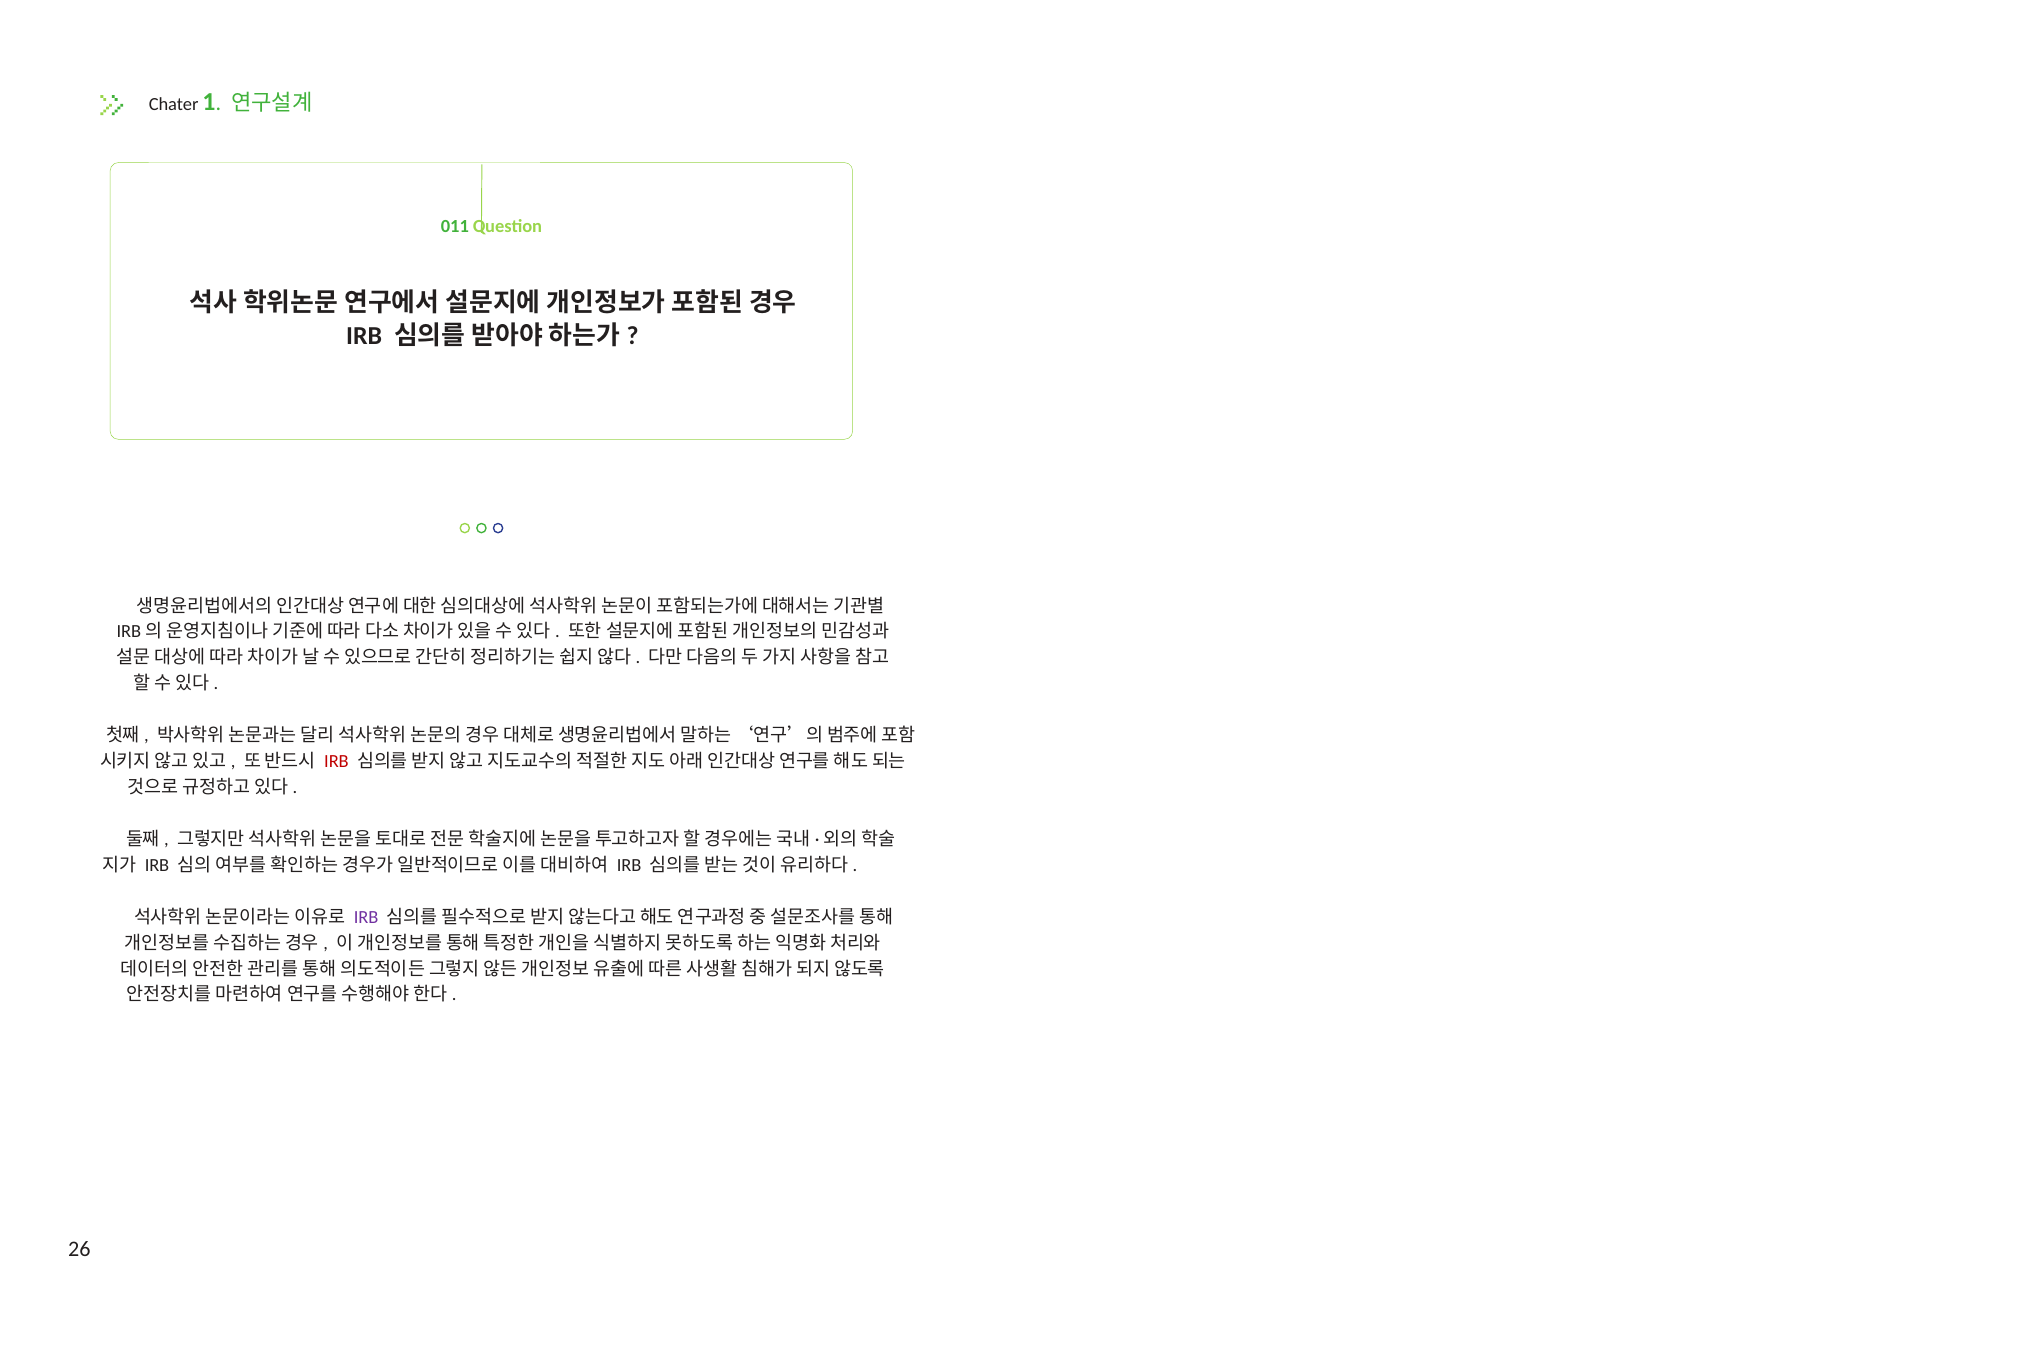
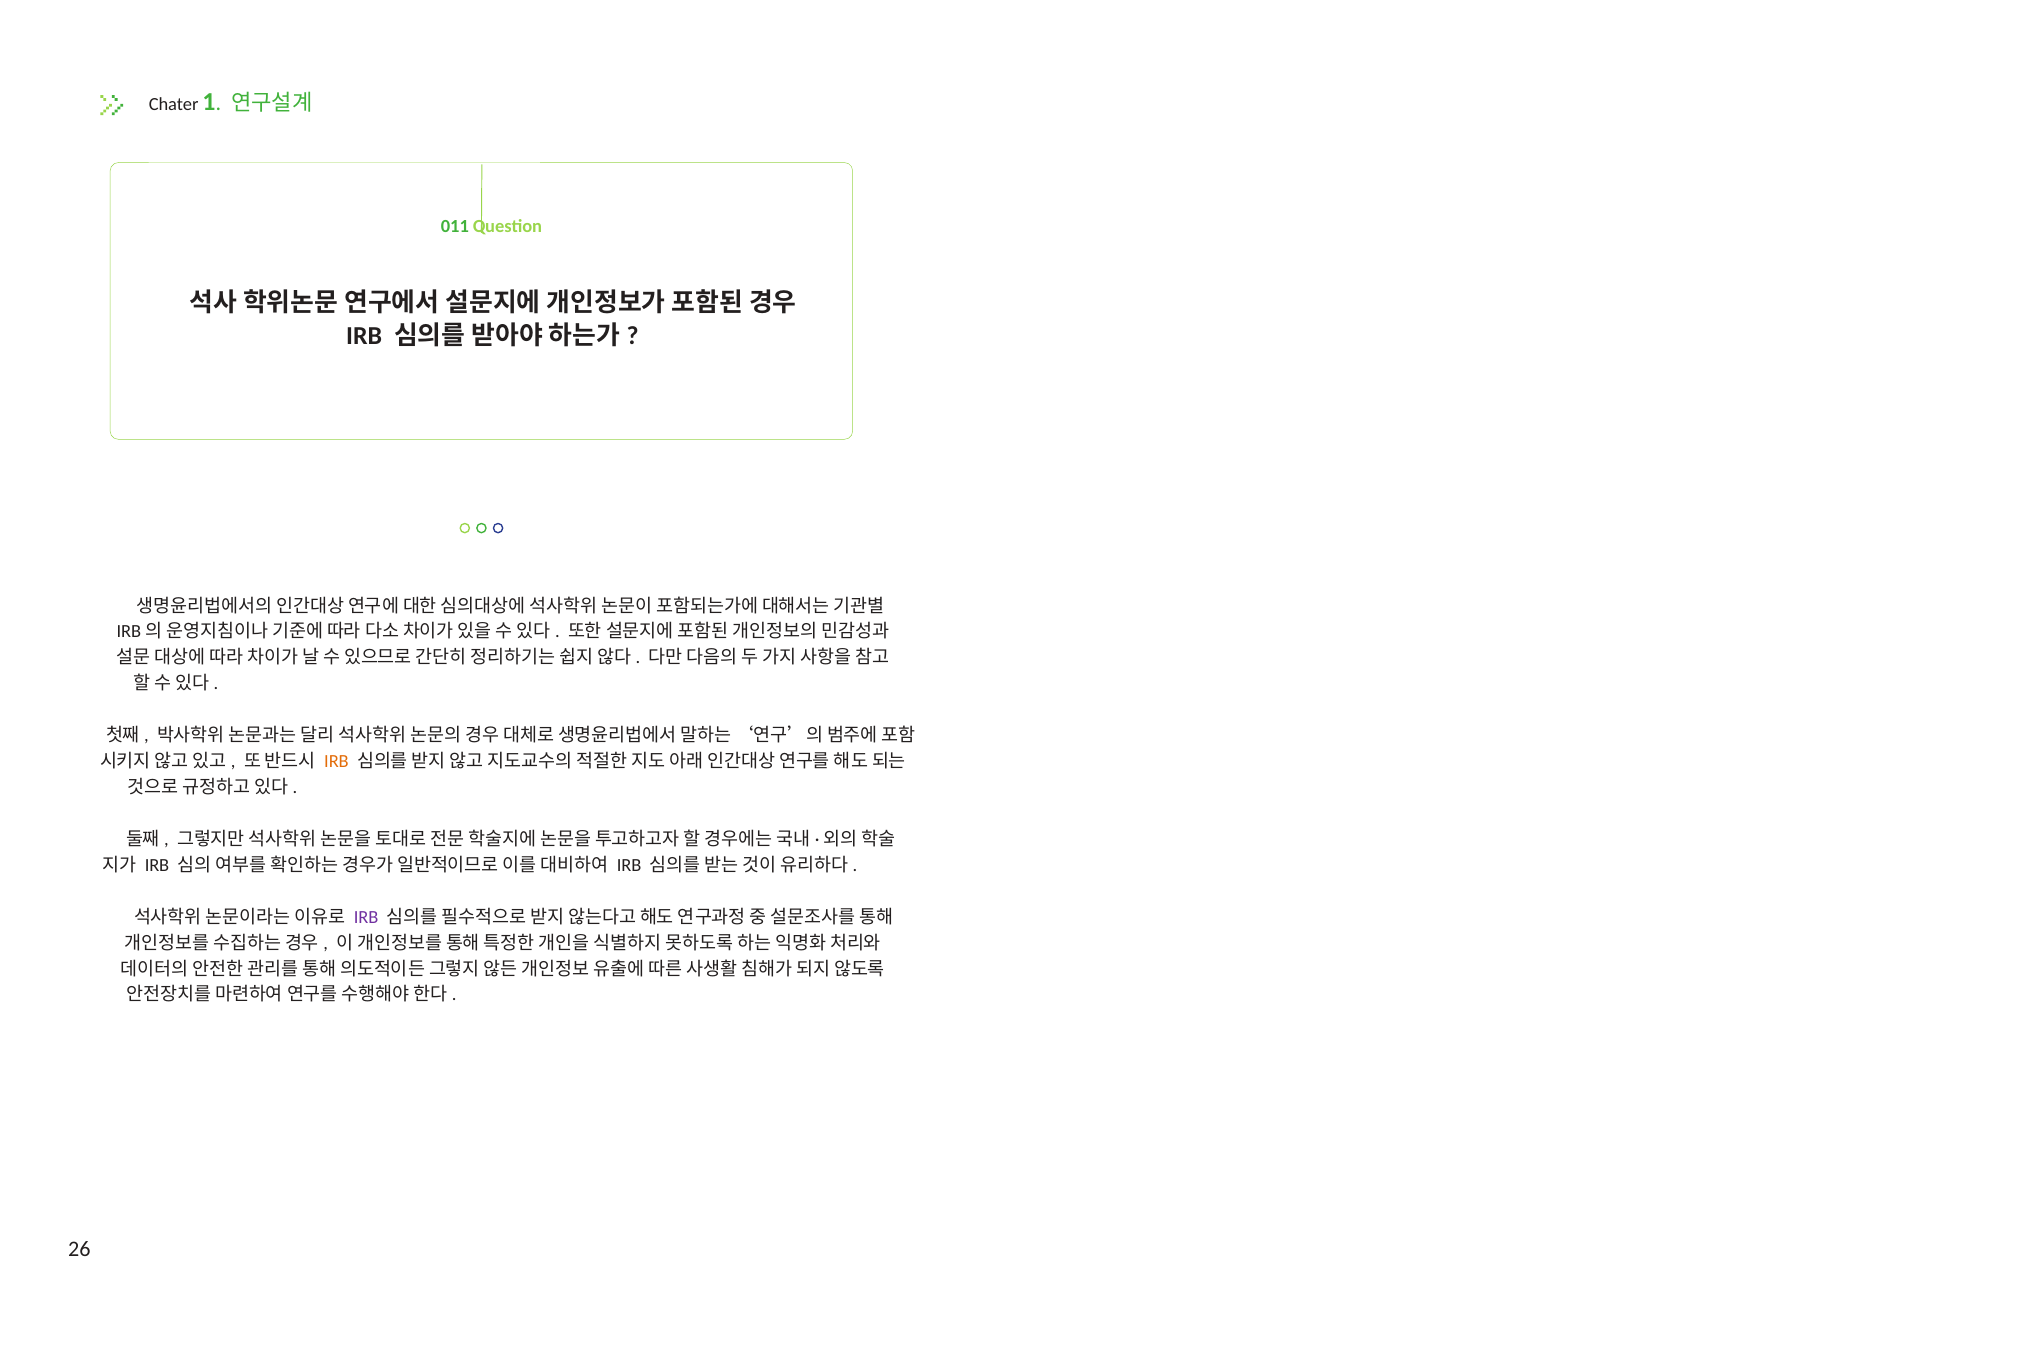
IRB colour: red -> orange (336, 761)
